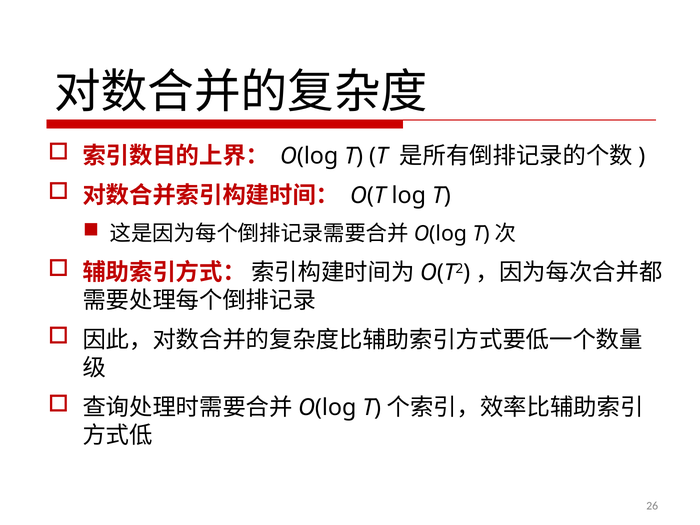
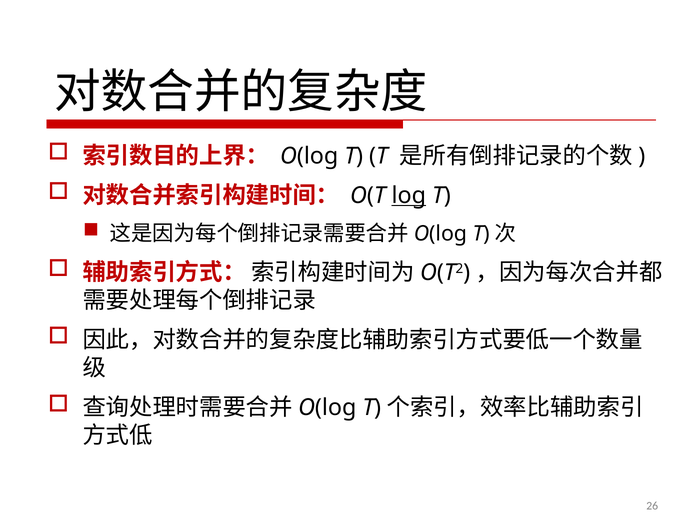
log underline: none -> present (409, 195)
